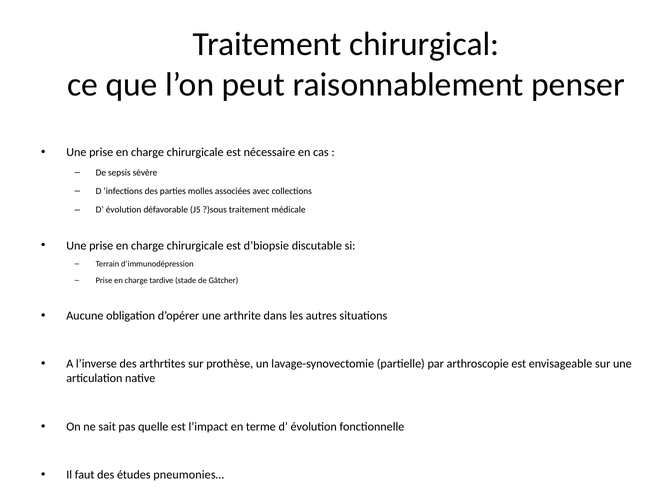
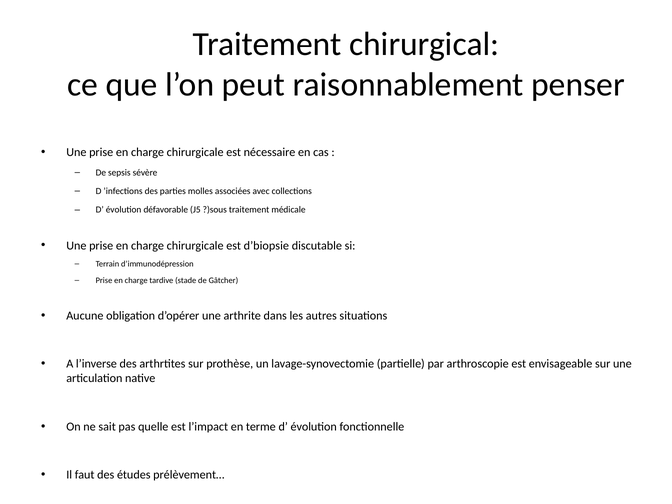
pneumonies…: pneumonies… -> prélèvement… (189, 475)
